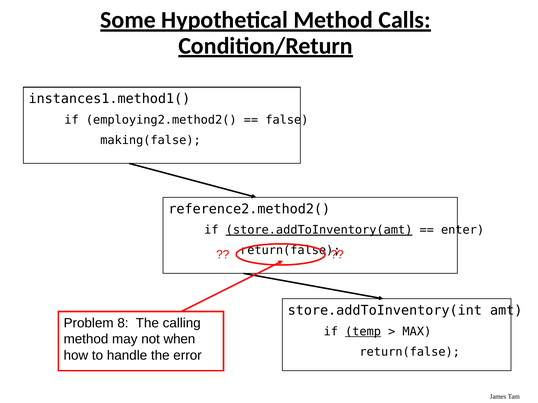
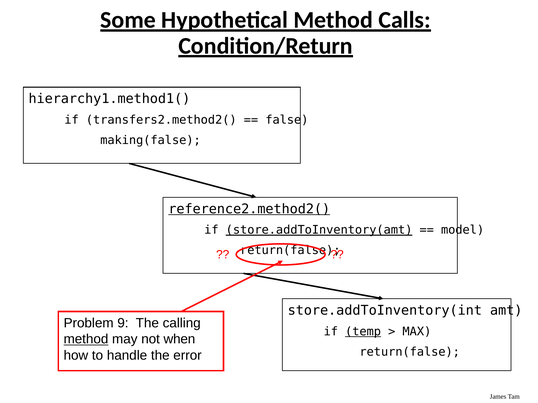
instances1.method1(: instances1.method1( -> hierarchy1.method1( (109, 99)
employing2.method2(: employing2.method2( -> transfers2.method2( (161, 120)
reference2.method2( underline: none -> present (249, 209)
enter: enter -> model (463, 230)
8: 8 -> 9 (123, 324)
method underline: none -> present (86, 340)
